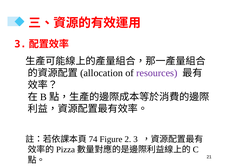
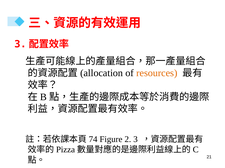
resources colour: purple -> orange (157, 73)
